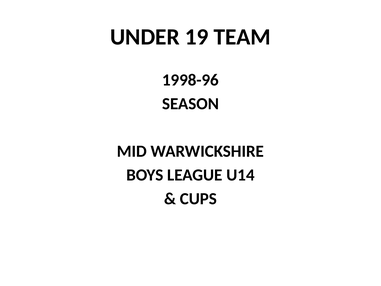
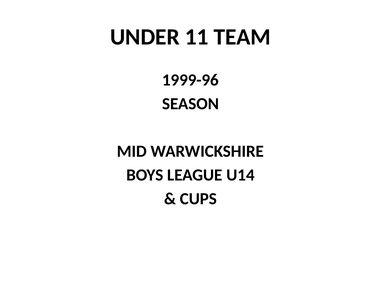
19: 19 -> 11 (197, 37)
1998-96: 1998-96 -> 1999-96 (190, 80)
